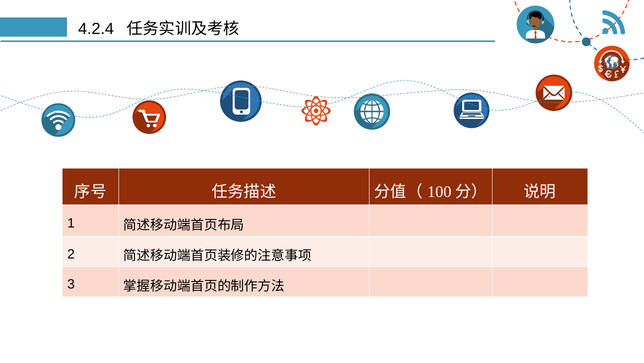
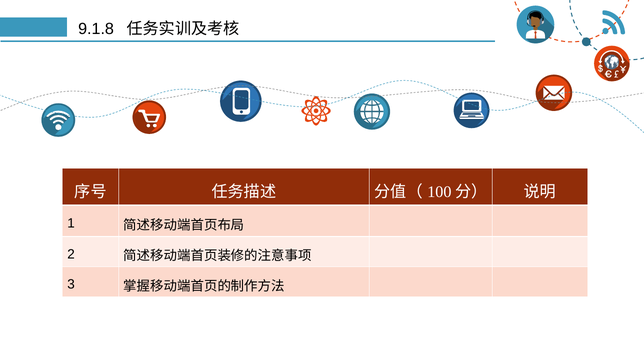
4.2.4: 4.2.4 -> 9.1.8 (96, 29)
